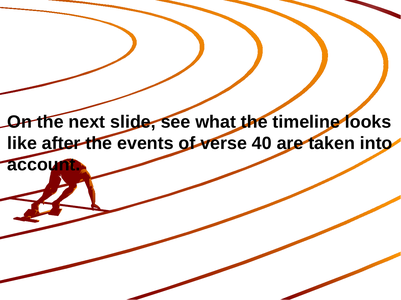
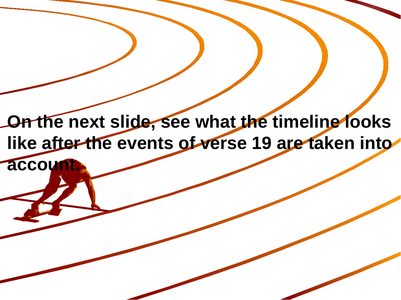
40: 40 -> 19 (262, 144)
